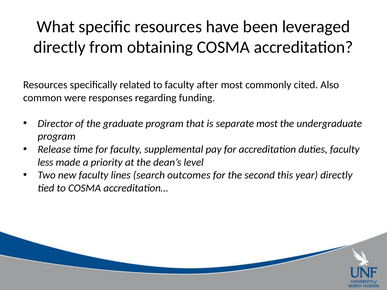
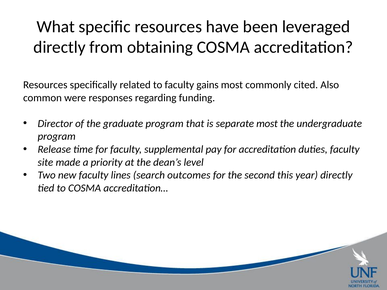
after: after -> gains (208, 85)
less: less -> site (45, 162)
